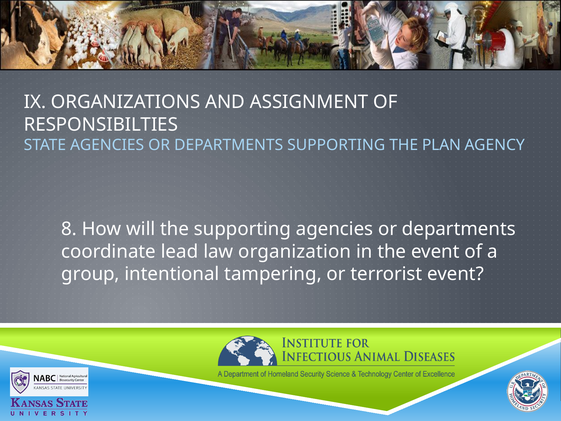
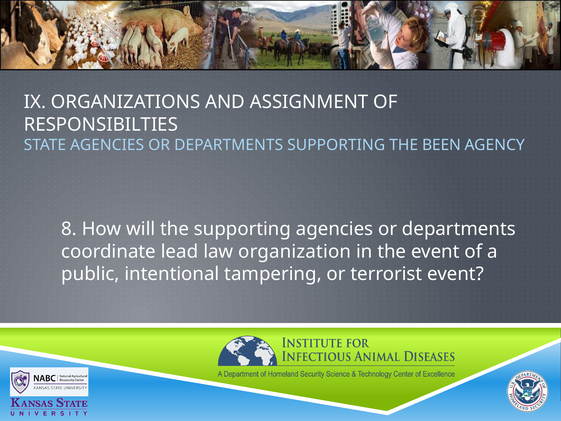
PLAN: PLAN -> BEEN (441, 145)
group: group -> public (90, 274)
